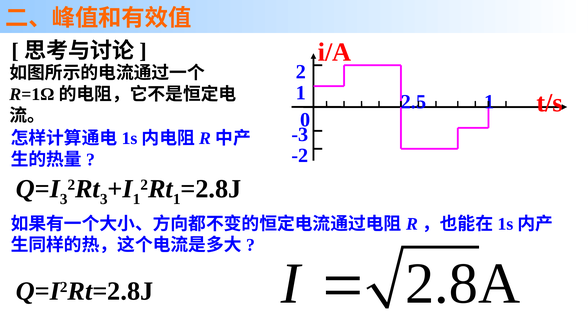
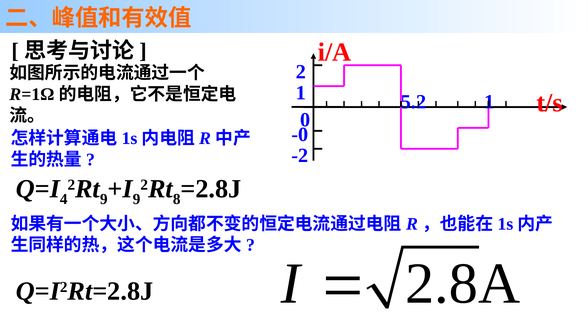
2.5: 2.5 -> 5.2 (414, 102)
-3: -3 -> -0 (300, 135)
3: 3 -> 4 (64, 200)
3: 3 -> 9 (104, 200)
1: 1 -> 9 (137, 200)
1: 1 -> 8 (177, 200)
